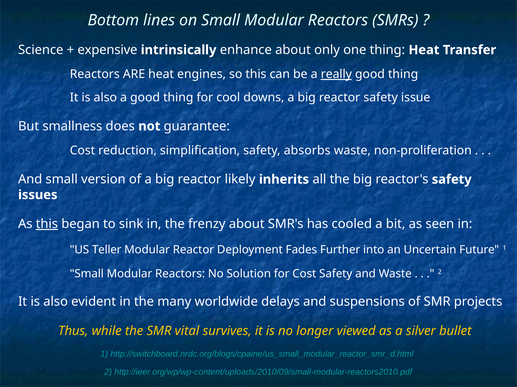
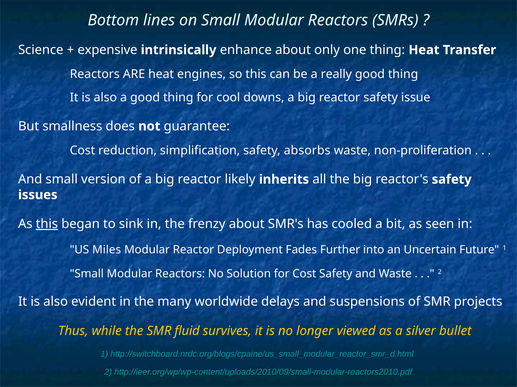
really underline: present -> none (336, 74)
Teller: Teller -> Miles (107, 250)
vital: vital -> fluid (187, 331)
